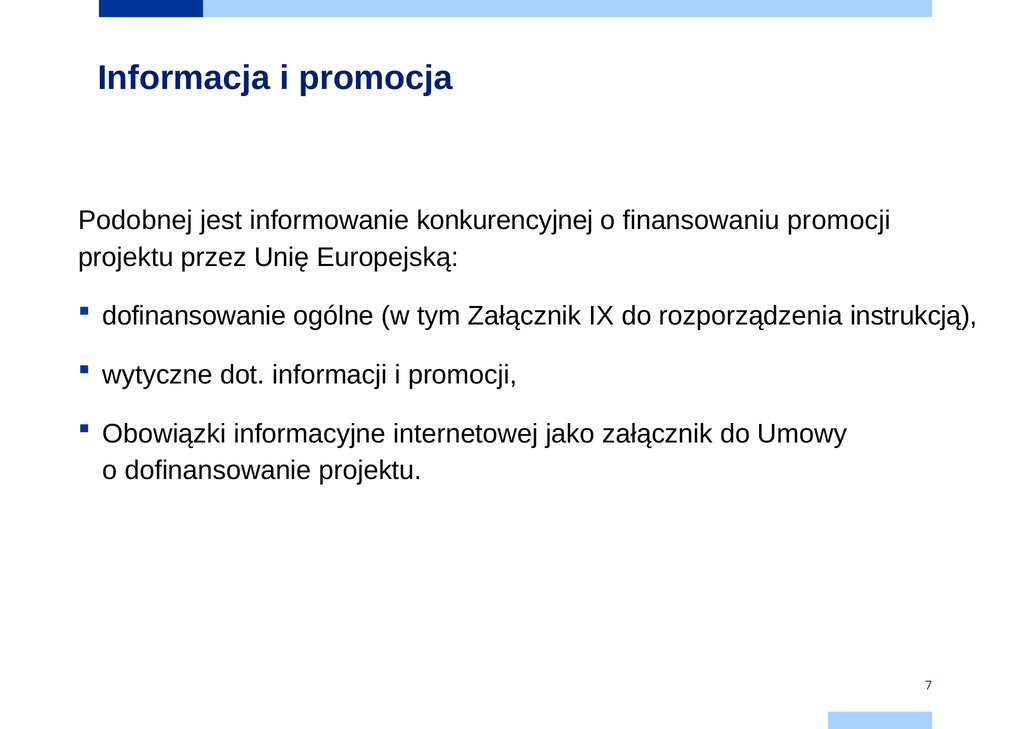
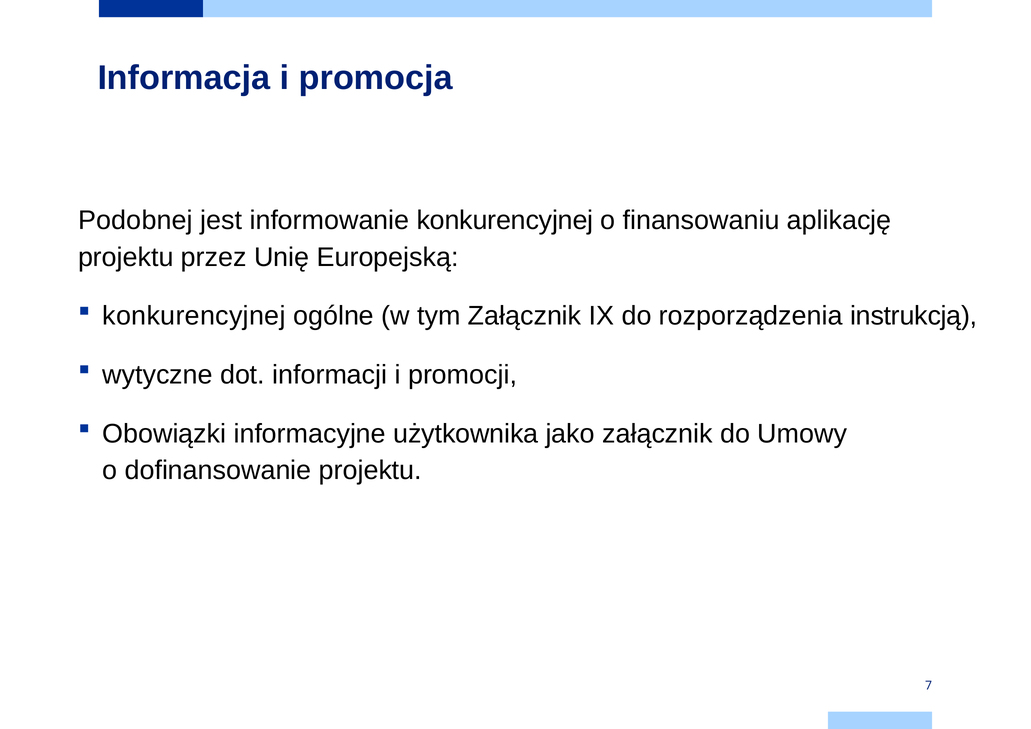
finansowaniu promocji: promocji -> aplikację (839, 220)
dofinansowanie: dofinansowanie -> konkurencyjnej (194, 316)
internetowej: internetowej -> użytkownika (466, 434)
